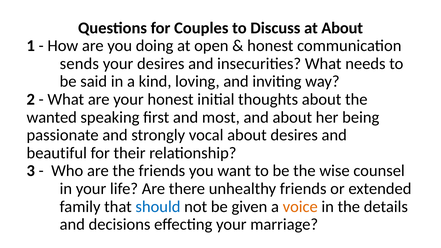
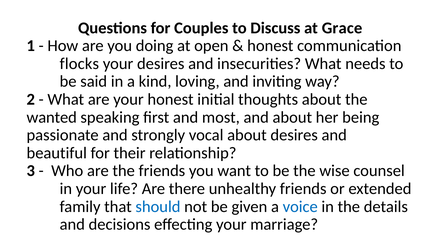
at About: About -> Grace (342, 28)
sends: sends -> flocks (79, 64)
voice colour: orange -> blue (300, 207)
